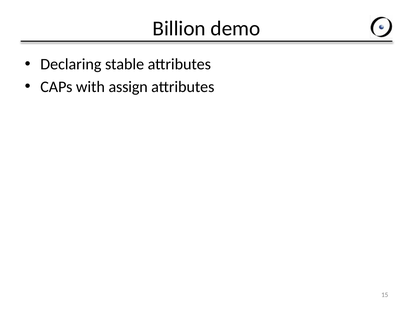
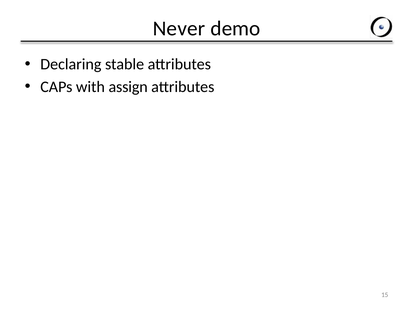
Billion: Billion -> Never (179, 29)
